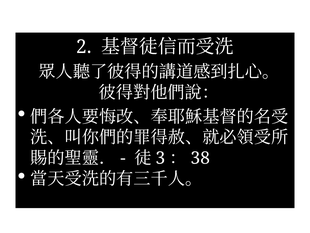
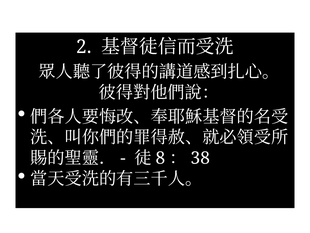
3: 3 -> 8 (160, 158)
